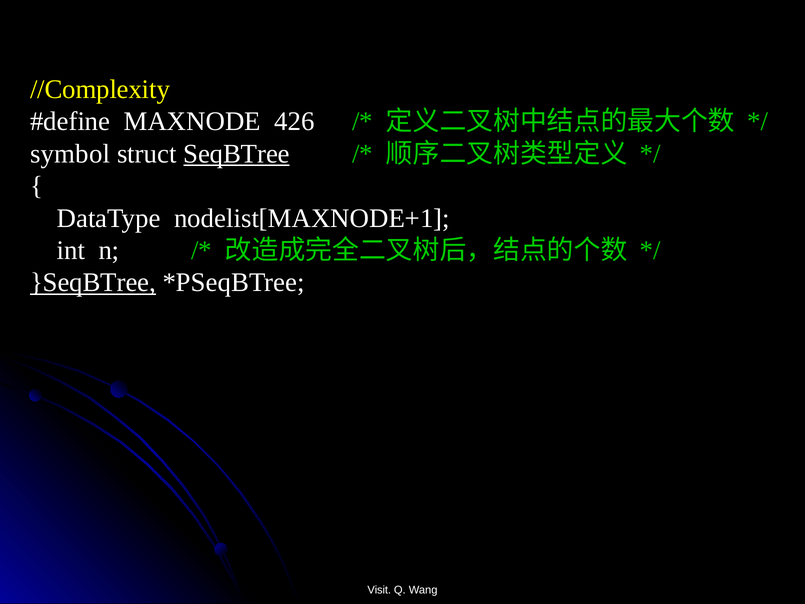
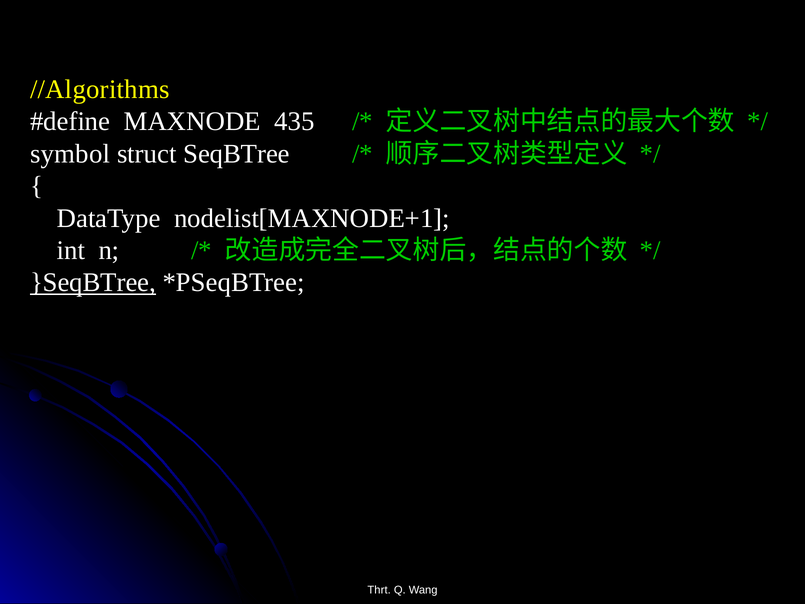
//Complexity: //Complexity -> //Algorithms (100, 89)
426: 426 -> 435 (294, 121)
SeqBTree underline: present -> none (237, 154)
Visit: Visit -> Thrt (379, 590)
